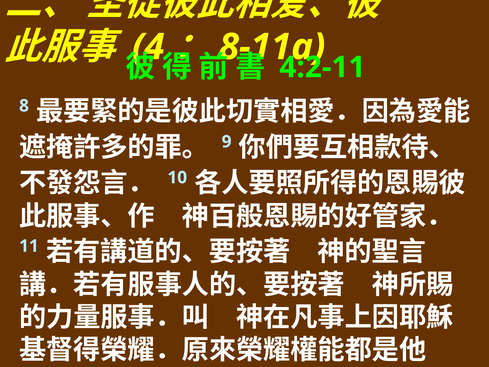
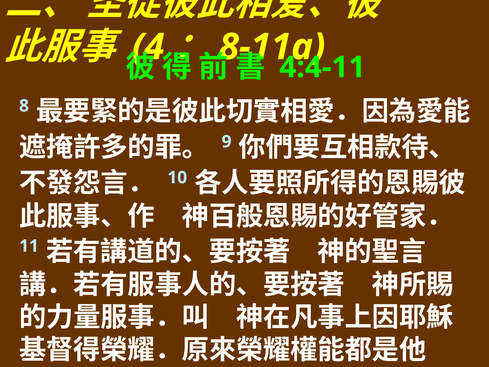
4:2-11: 4:2-11 -> 4:4-11 (322, 67)
